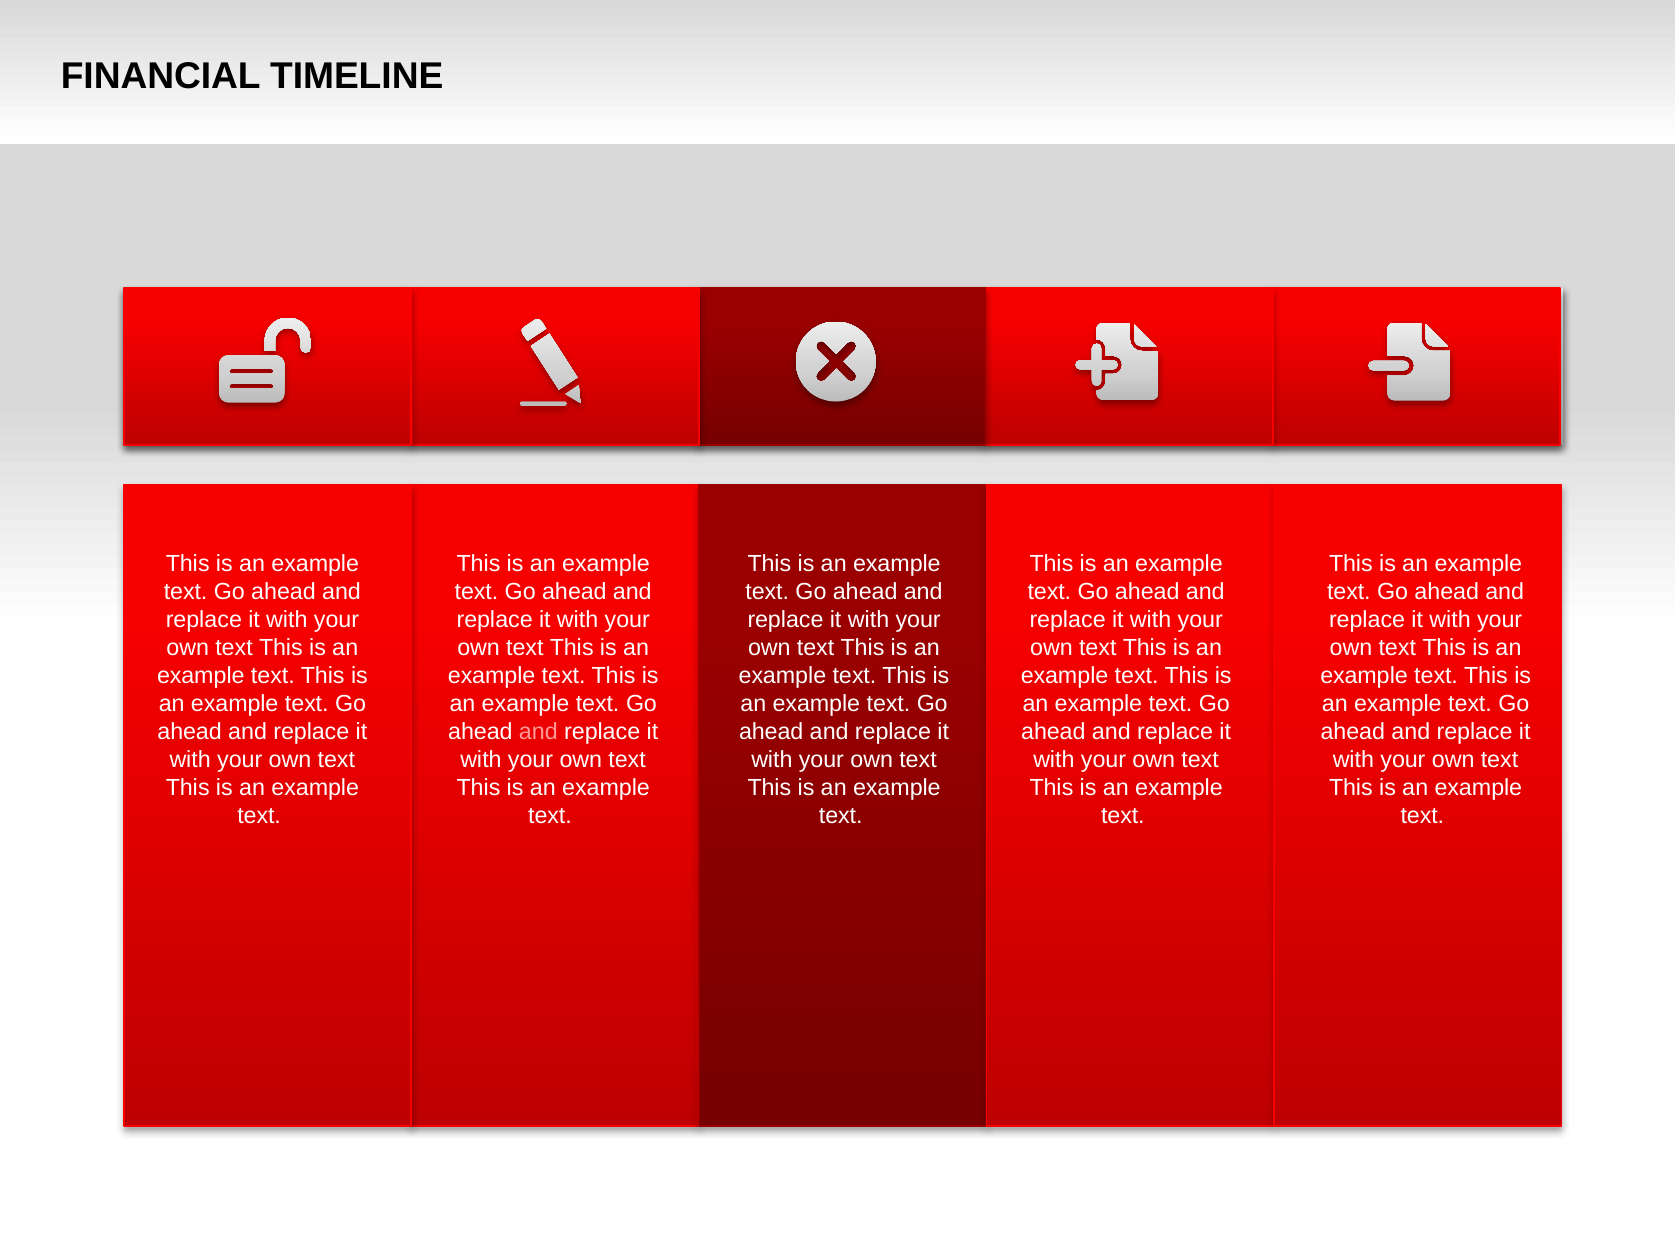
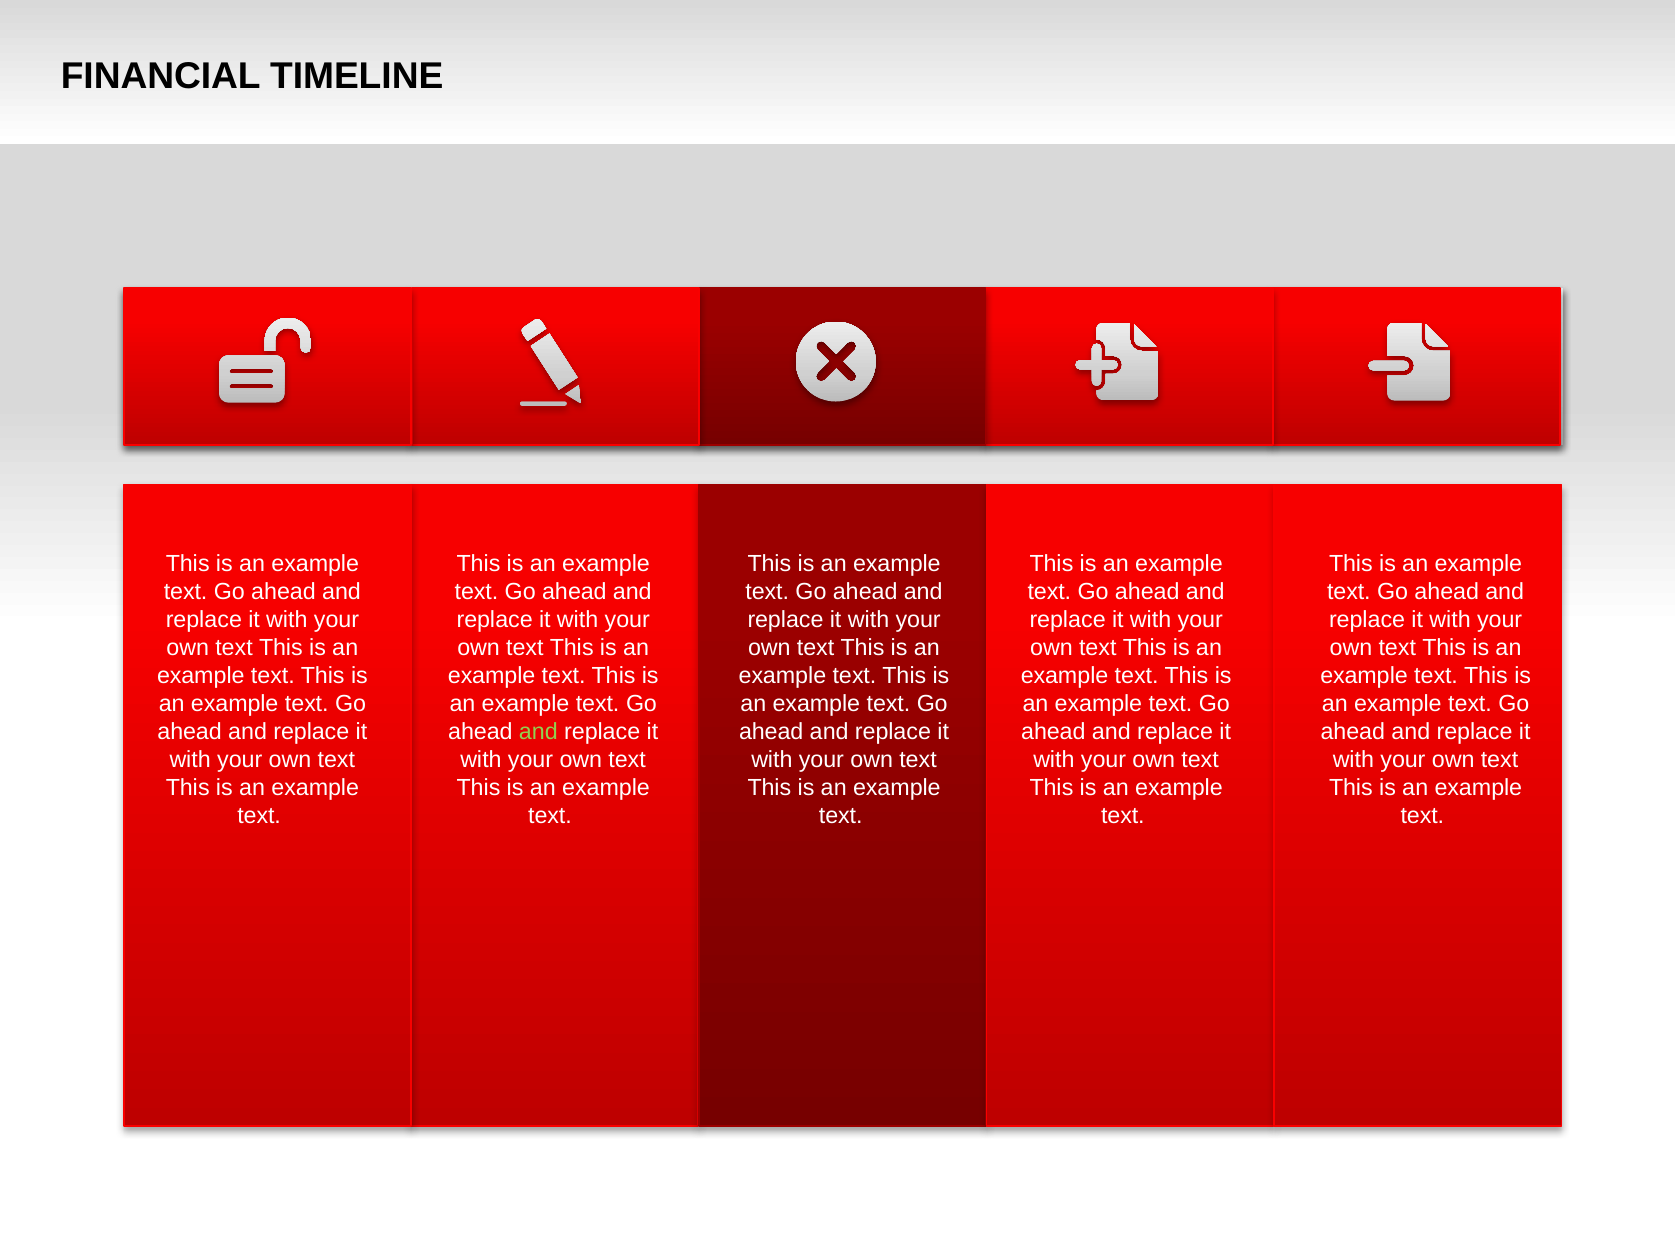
and colour: pink -> light green (538, 731)
